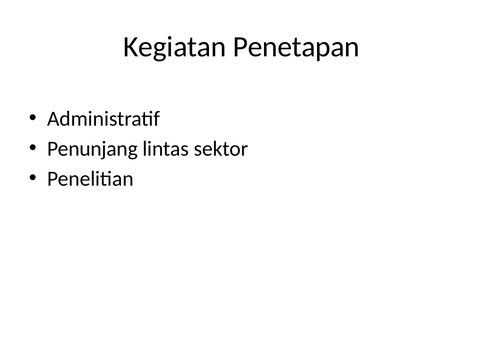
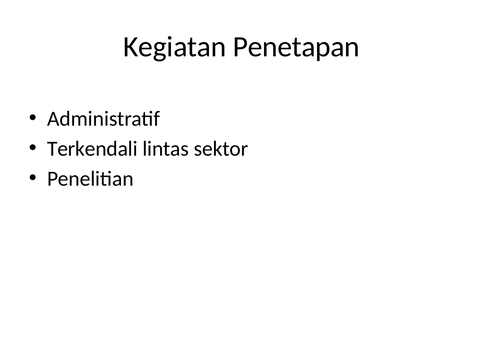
Penunjang: Penunjang -> Terkendali (92, 149)
